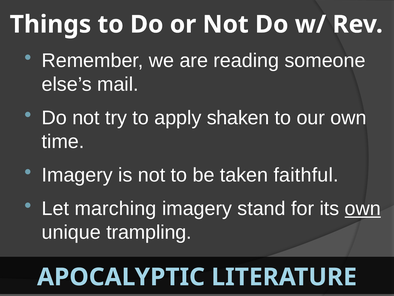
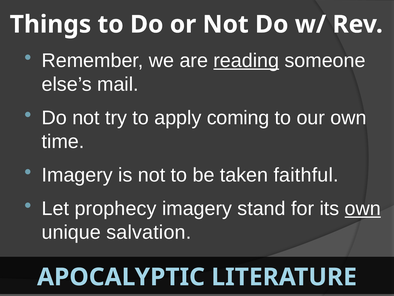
reading underline: none -> present (246, 60)
shaken: shaken -> coming (238, 118)
marching: marching -> prophecy (115, 208)
trampling: trampling -> salvation (149, 232)
